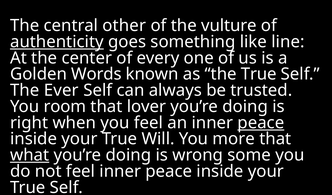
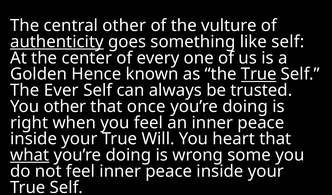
like line: line -> self (288, 42)
Words: Words -> Hence (96, 74)
True underline: none -> present (259, 74)
You room: room -> other (65, 106)
lover: lover -> once (146, 106)
peace underline: present -> none (261, 122)
more: more -> heart (234, 139)
